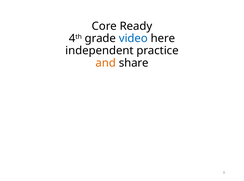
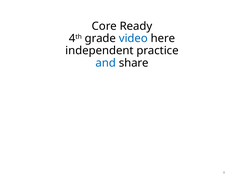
and colour: orange -> blue (106, 63)
